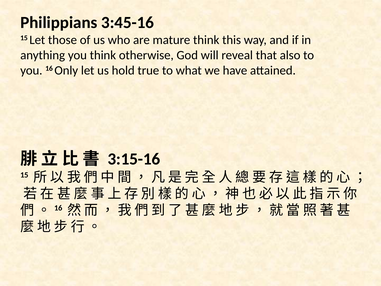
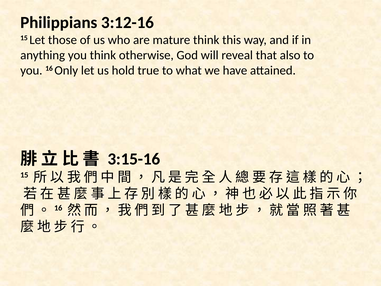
3:45-16: 3:45-16 -> 3:12-16 (128, 22)
